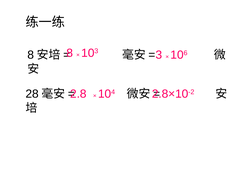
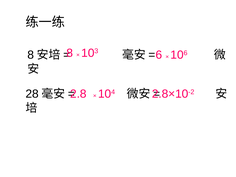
3: 3 -> 6 (159, 55)
